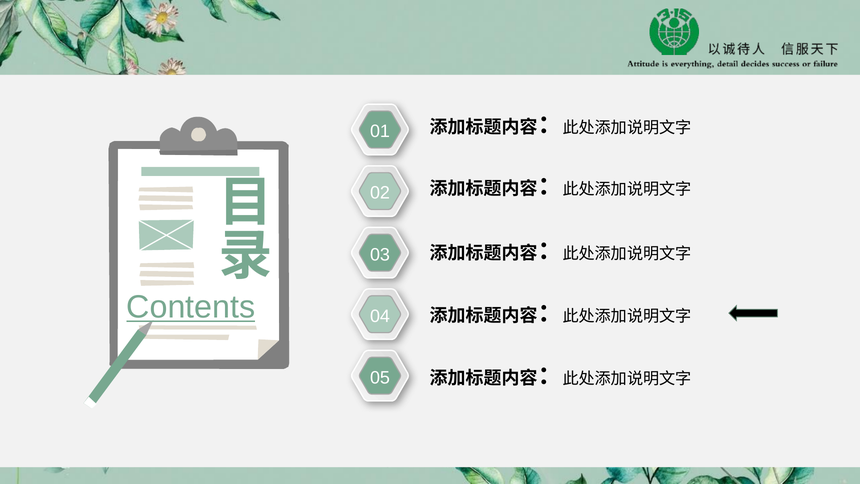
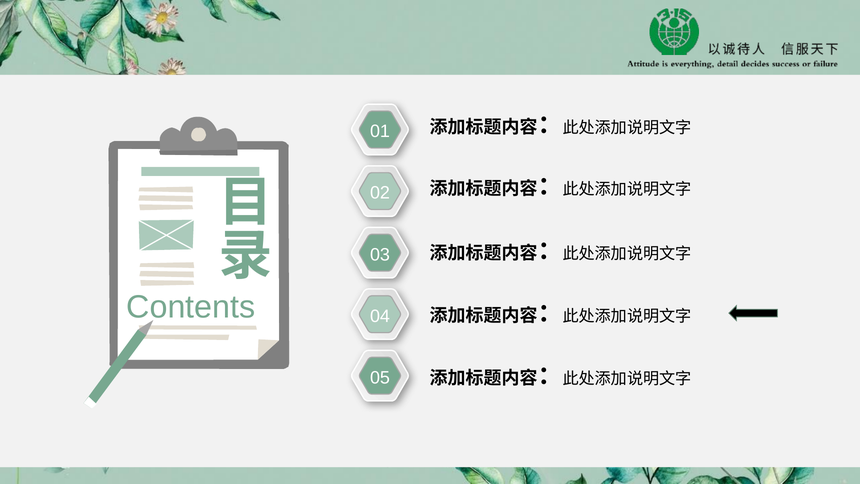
Contents underline: present -> none (191, 307)
